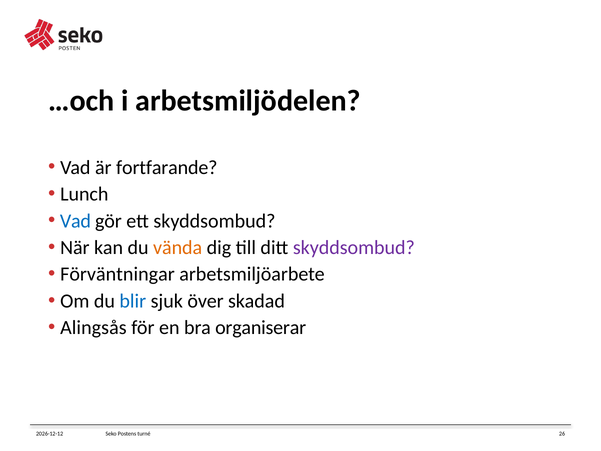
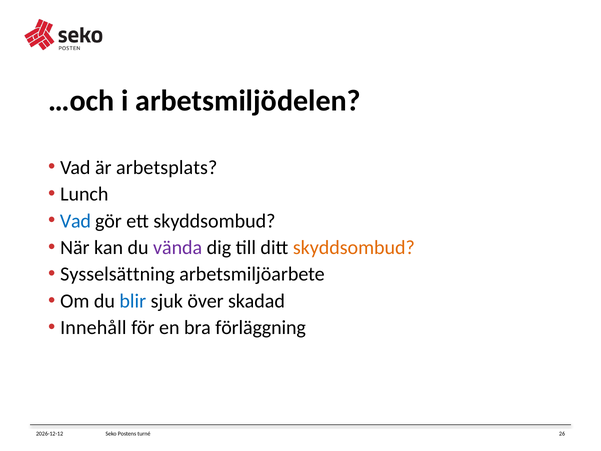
fortfarande: fortfarande -> arbetsplats (167, 167)
vända colour: orange -> purple (178, 248)
skyddsombud colour: purple -> orange (354, 248)
Förväntningar: Förväntningar -> Sysselsättning (117, 274)
Alingsås: Alingsås -> Innehåll (93, 328)
organiserar: organiserar -> förläggning (261, 328)
